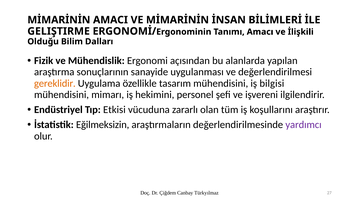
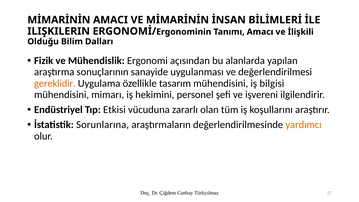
GELIŞTIRME: GELIŞTIRME -> ILIŞKILERIN (59, 31)
Eğilmeksizin: Eğilmeksizin -> Sorunlarına (103, 125)
yardımcı colour: purple -> orange (304, 125)
